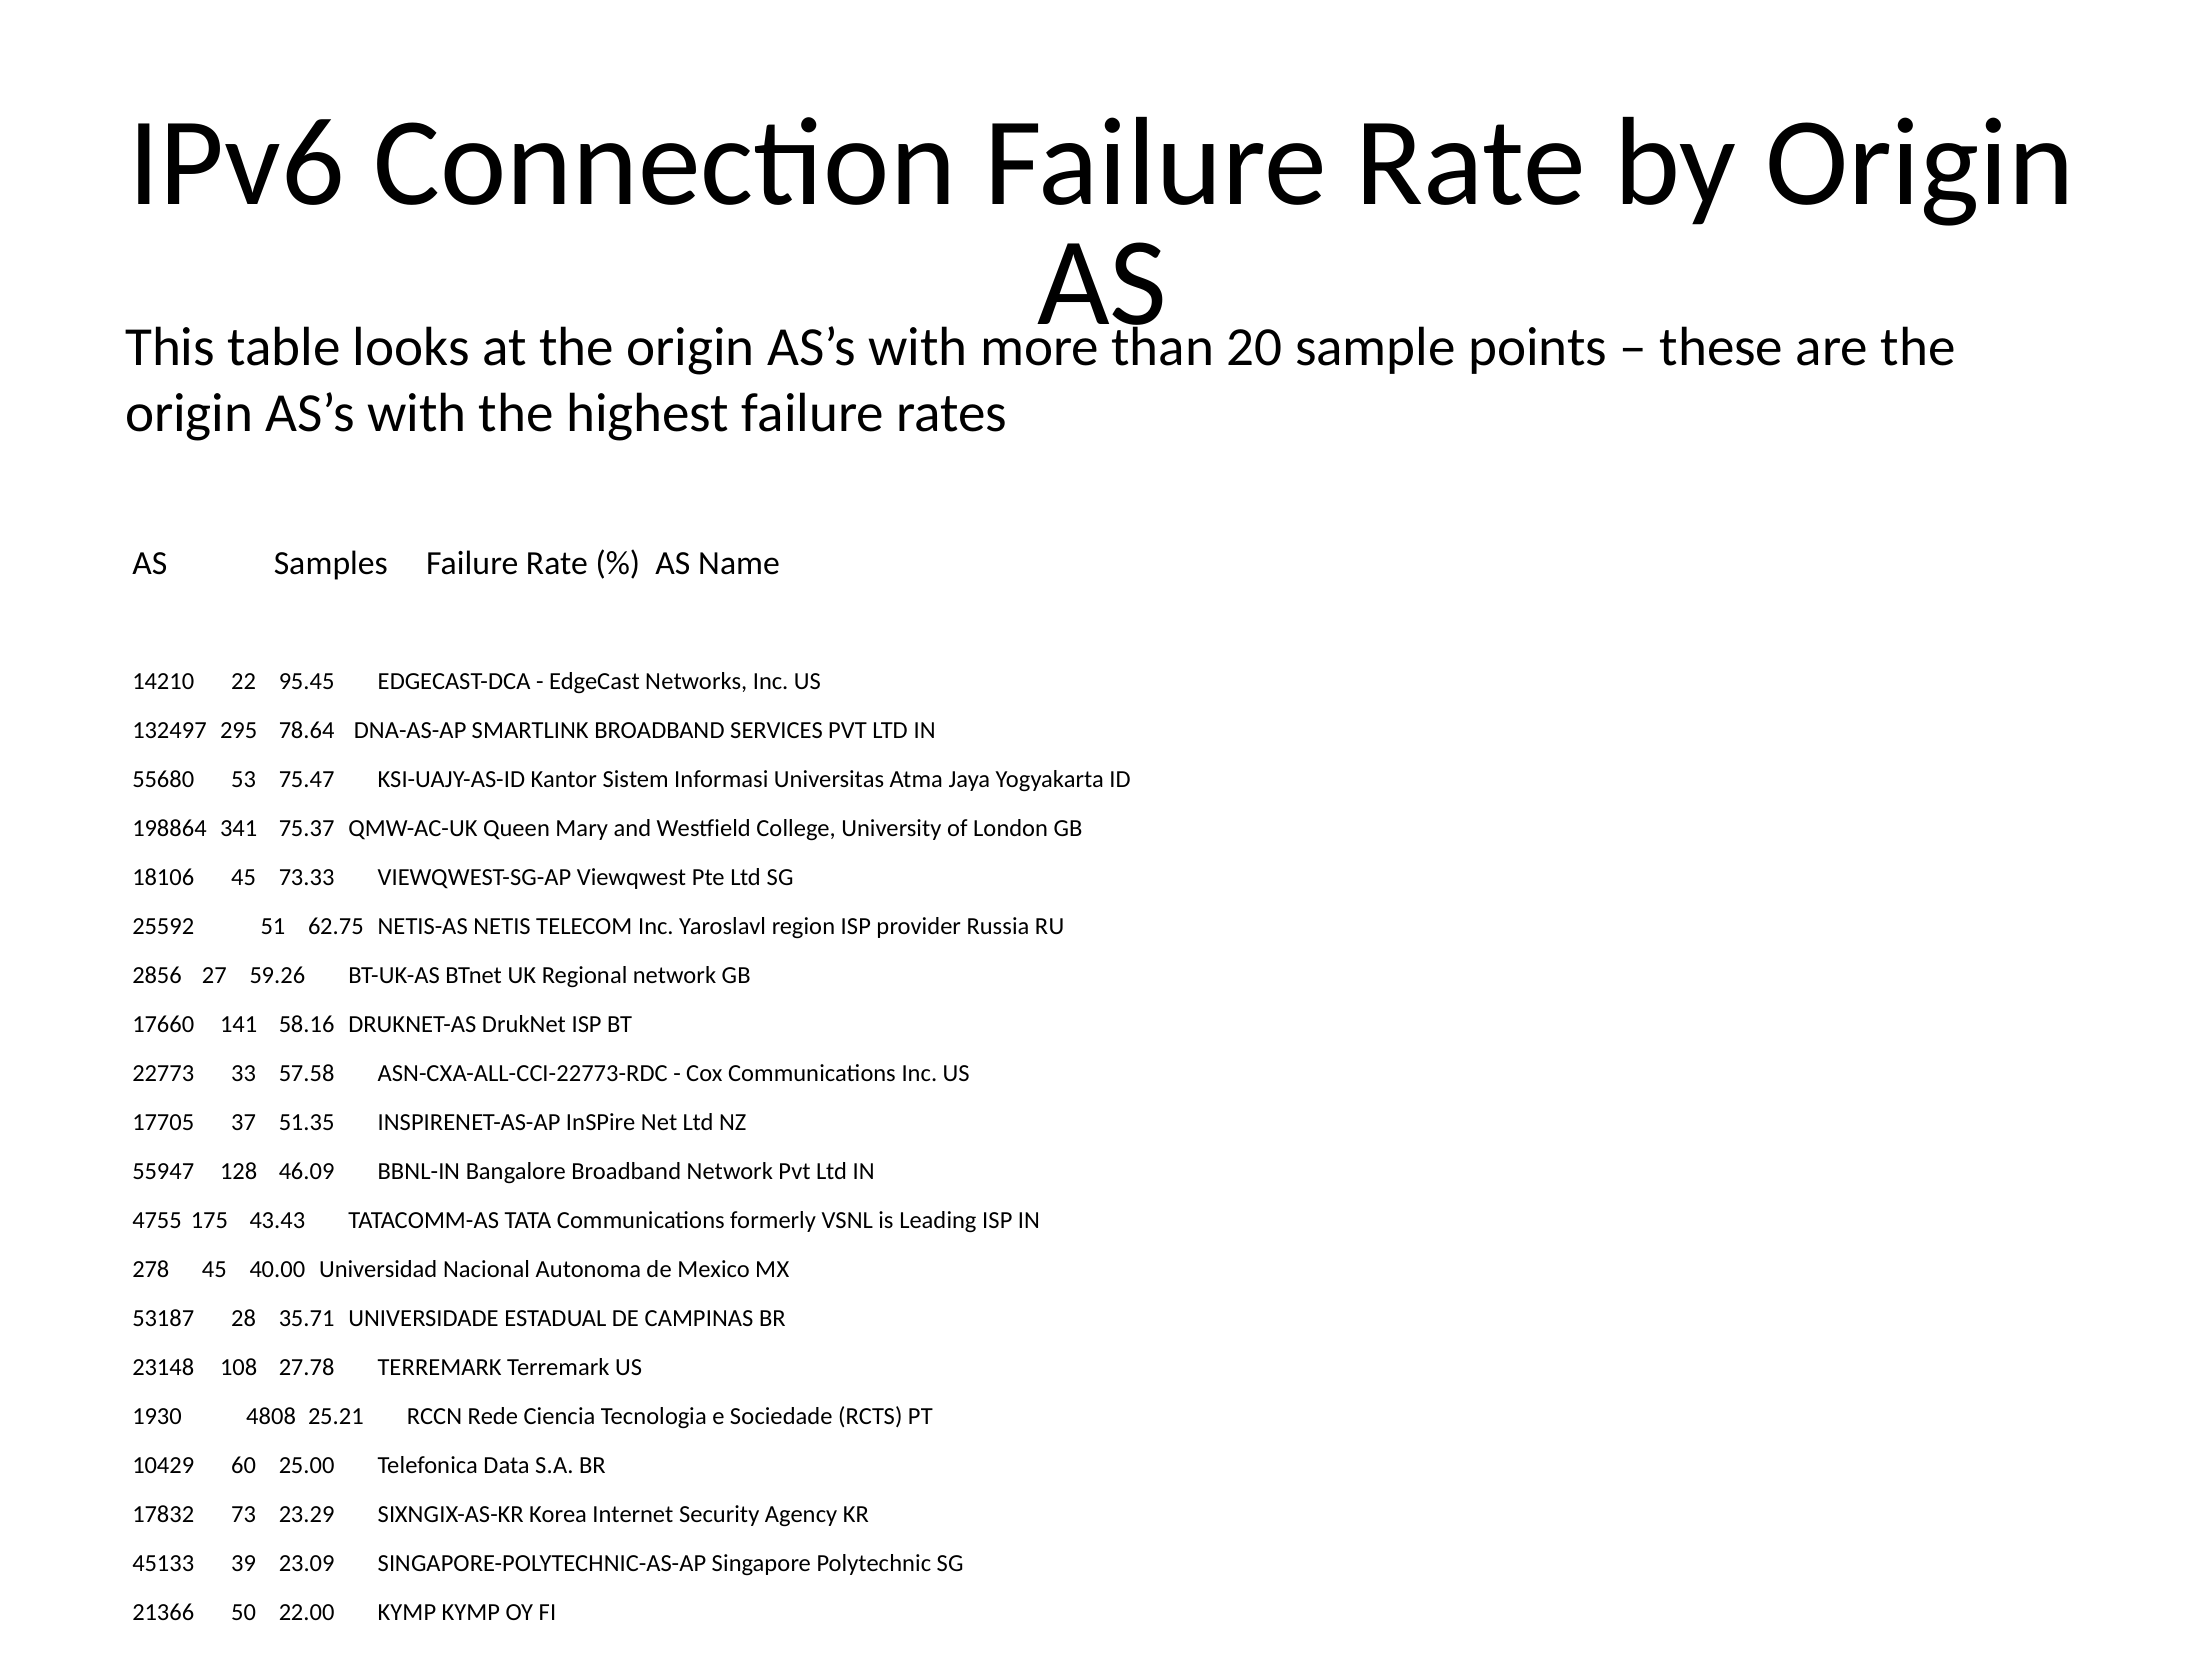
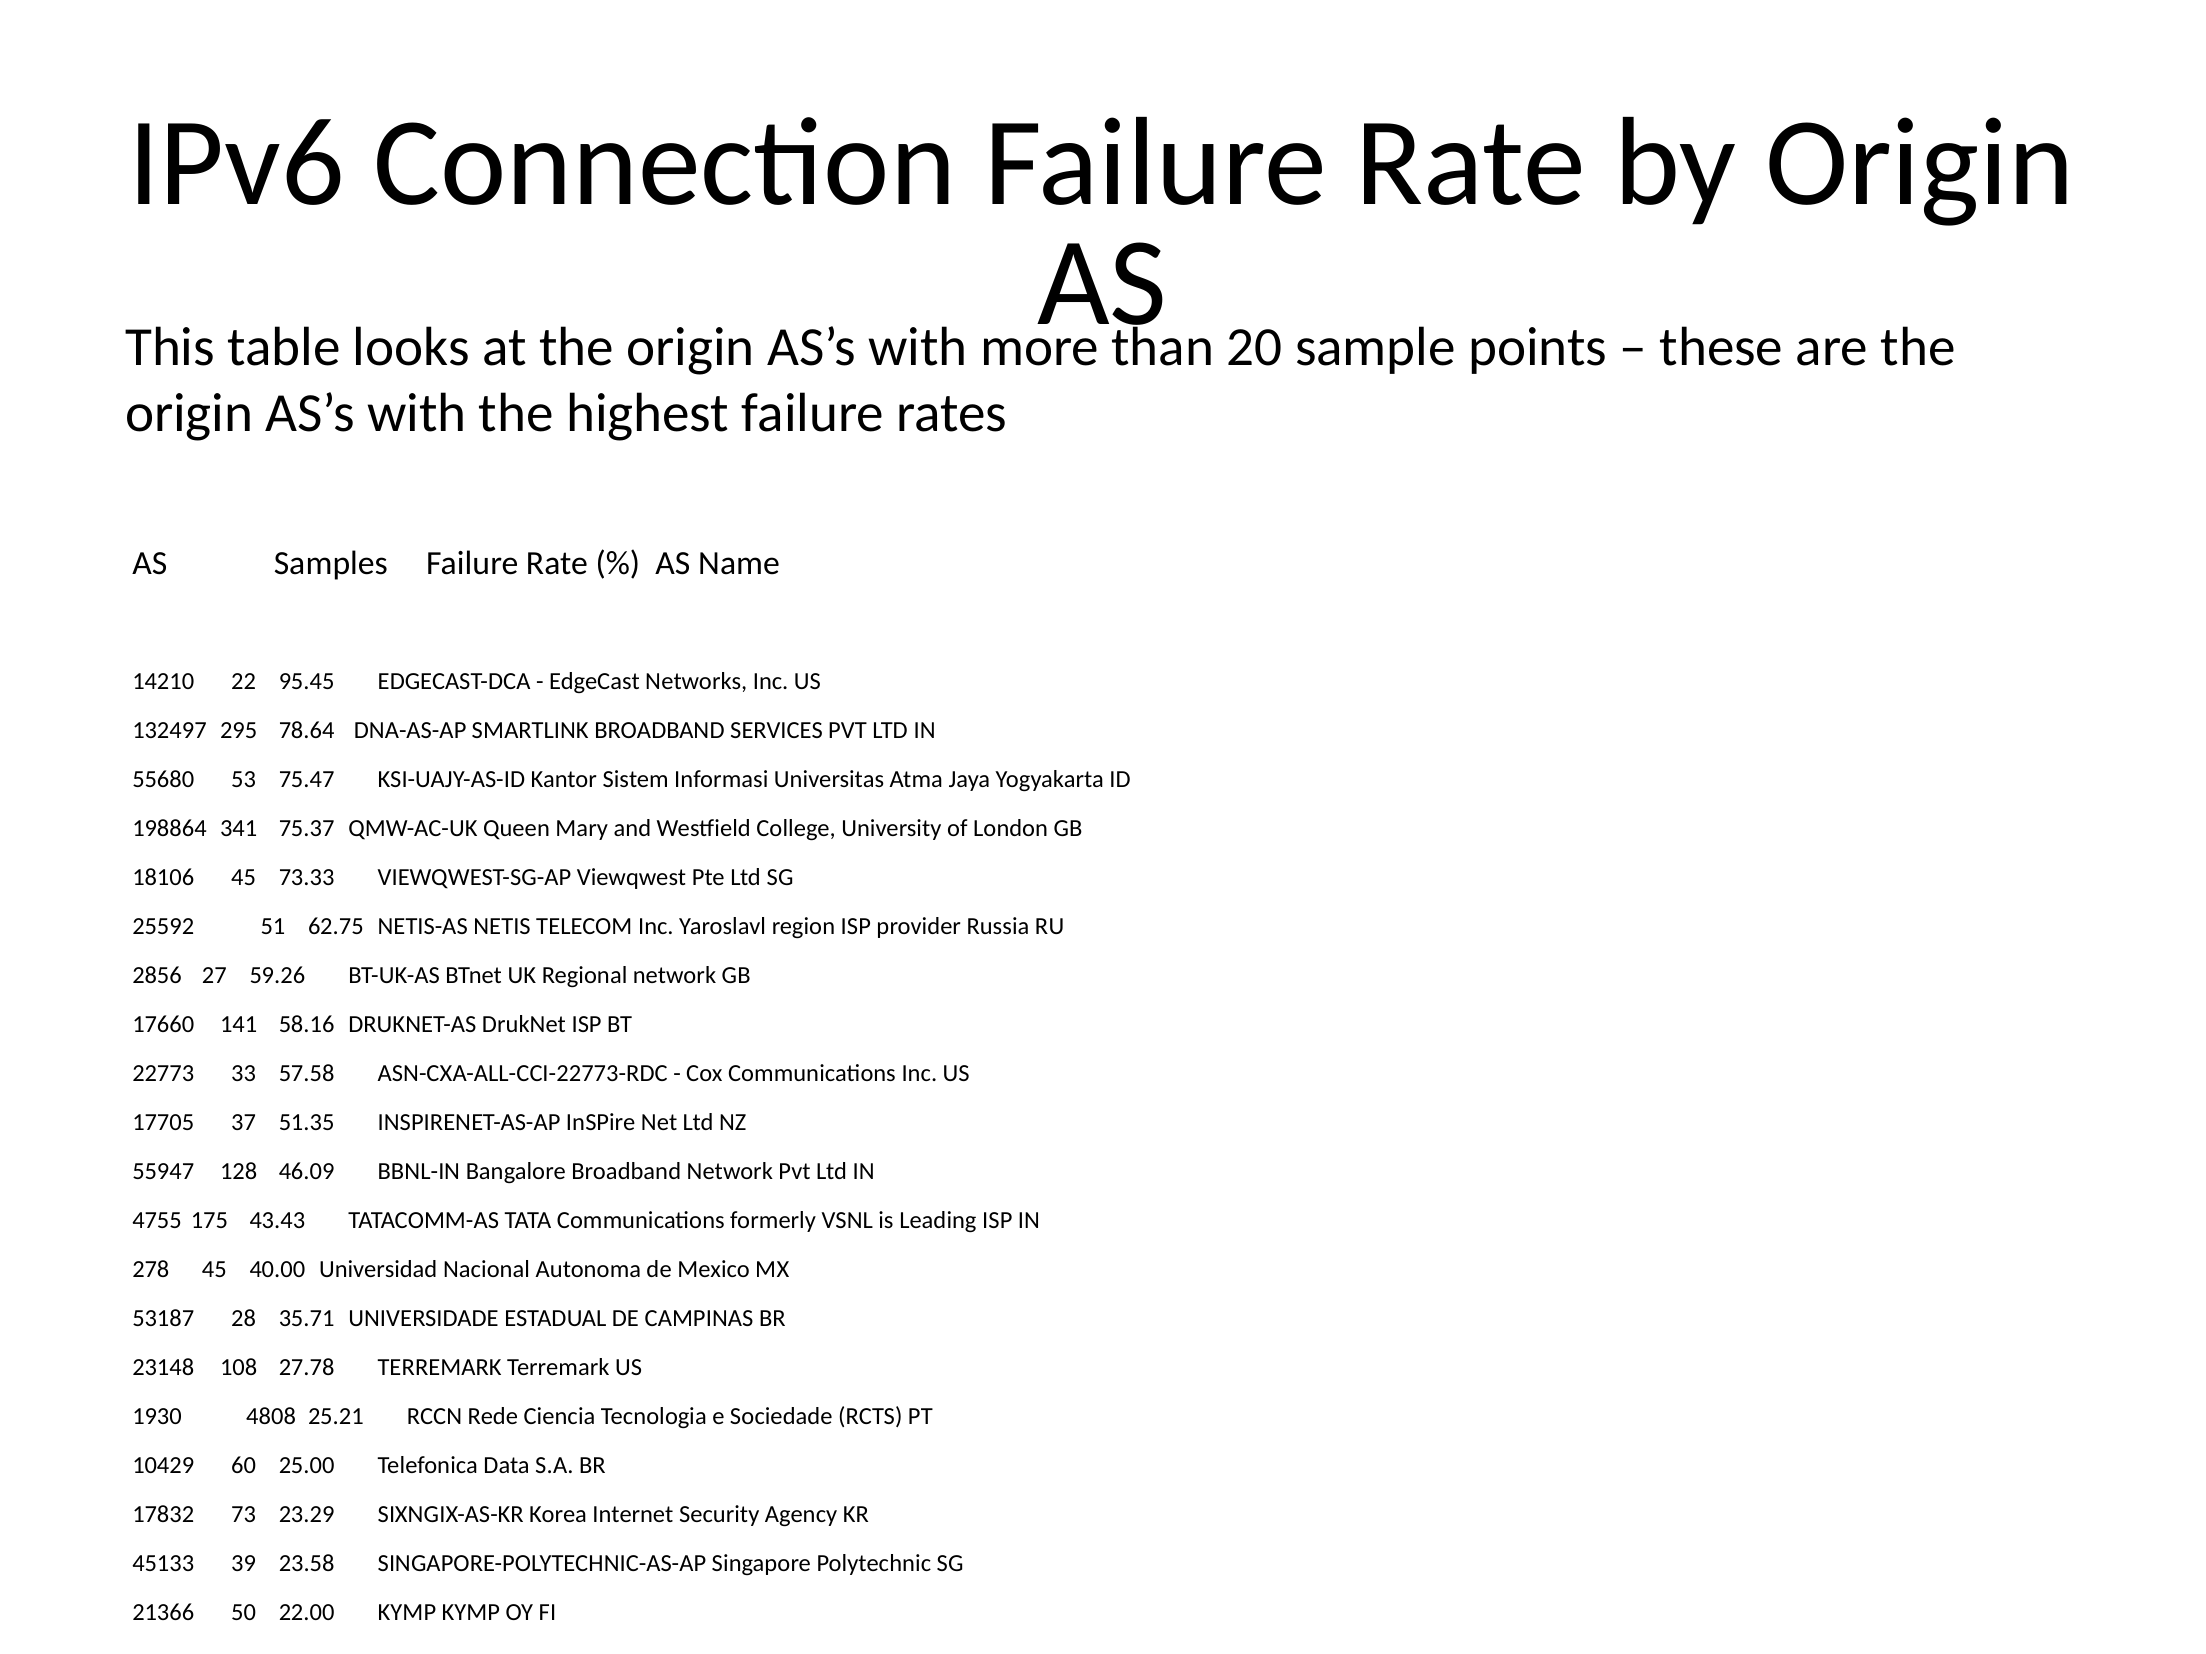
23.09: 23.09 -> 23.58 (307, 1564)
